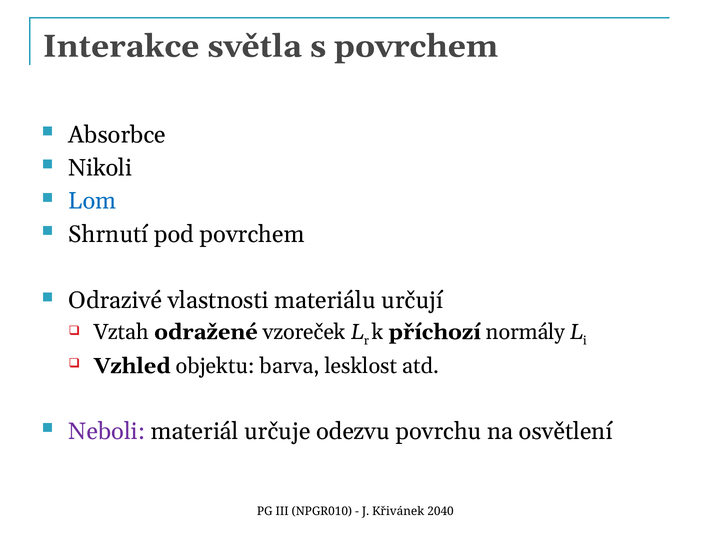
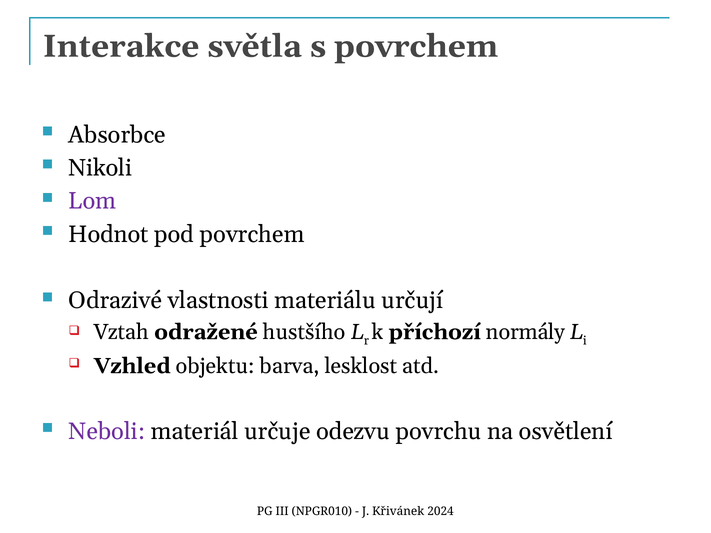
Lom colour: blue -> purple (92, 201)
Shrnutí: Shrnutí -> Hodnot (109, 234)
vzoreček: vzoreček -> hustšího (304, 332)
2040: 2040 -> 2024 (441, 512)
